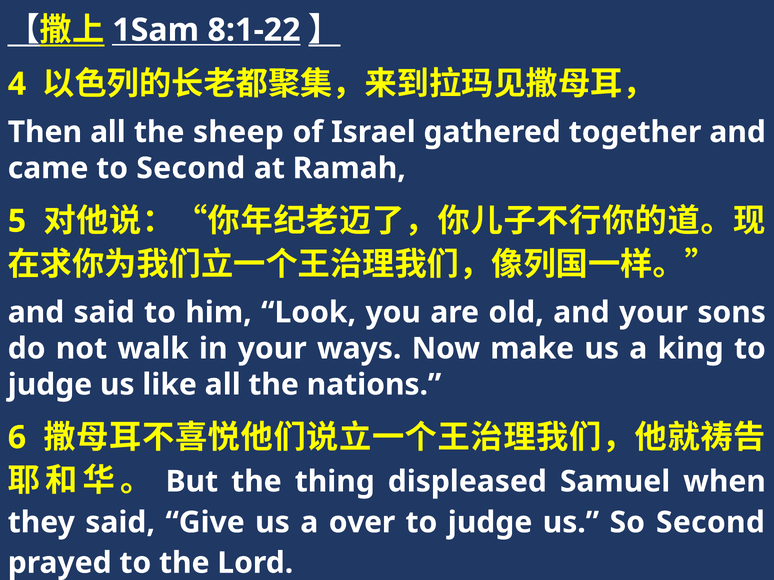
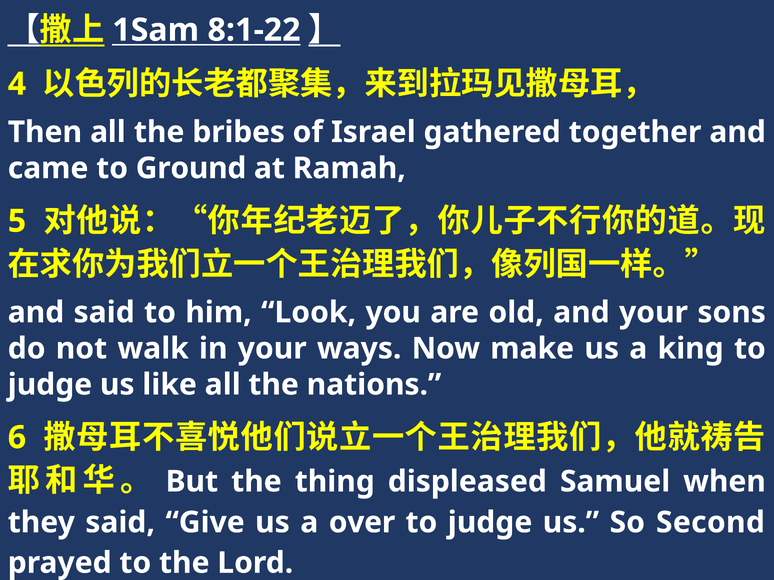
sheep: sheep -> bribes (239, 132)
to Second: Second -> Ground (191, 168)
